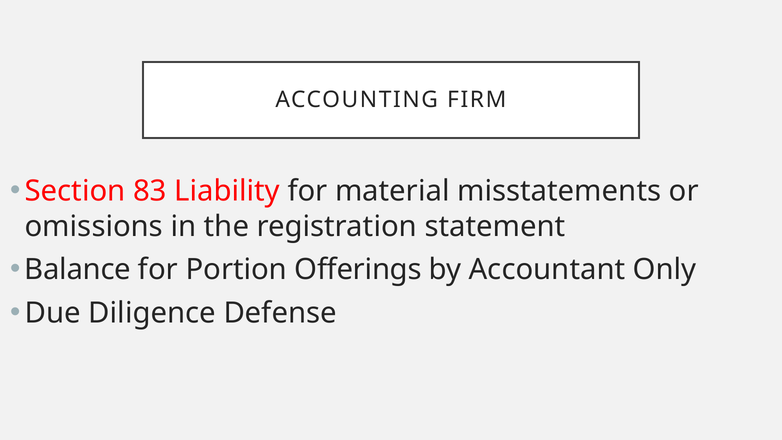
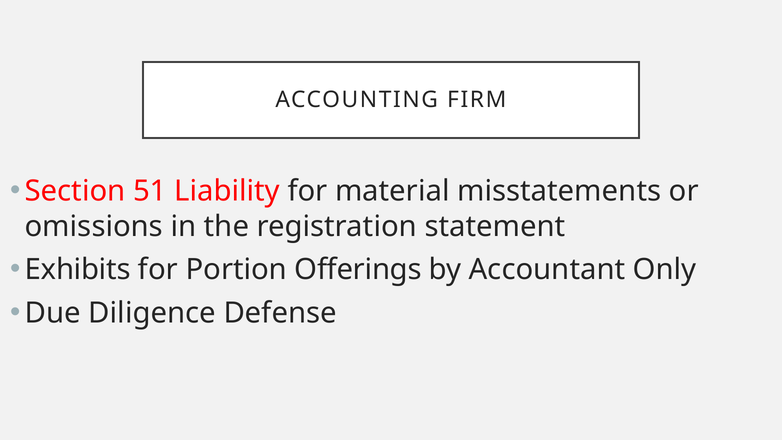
83: 83 -> 51 (150, 191)
Balance: Balance -> Exhibits (78, 270)
